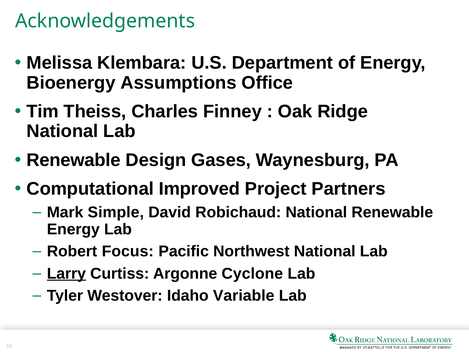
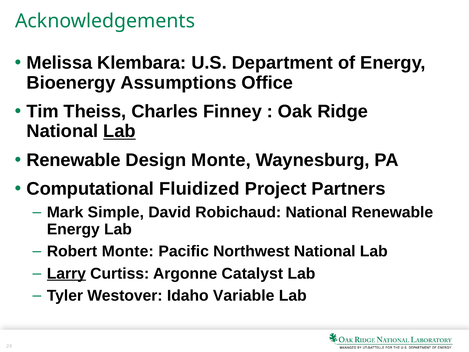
Lab underline: none -> present (120, 131)
Design Gases: Gases -> Monte (221, 160)
Improved: Improved -> Fluidized (199, 189)
Robert Focus: Focus -> Monte (128, 251)
Cyclone: Cyclone -> Catalyst (252, 273)
